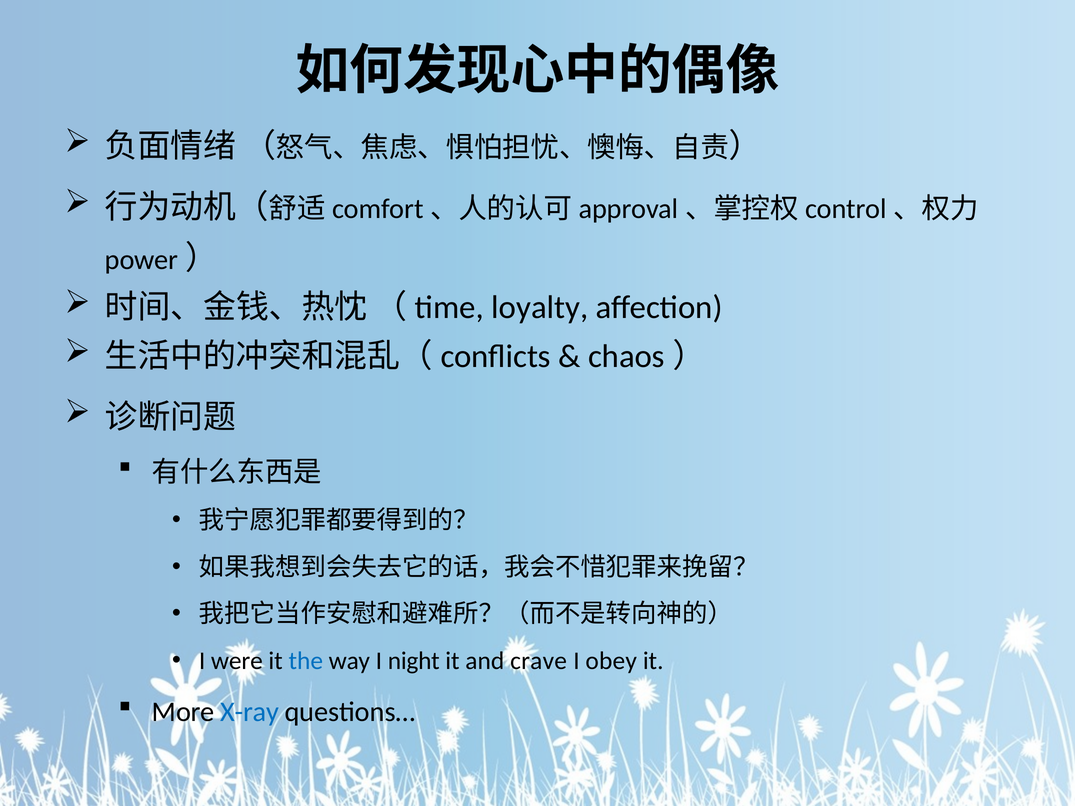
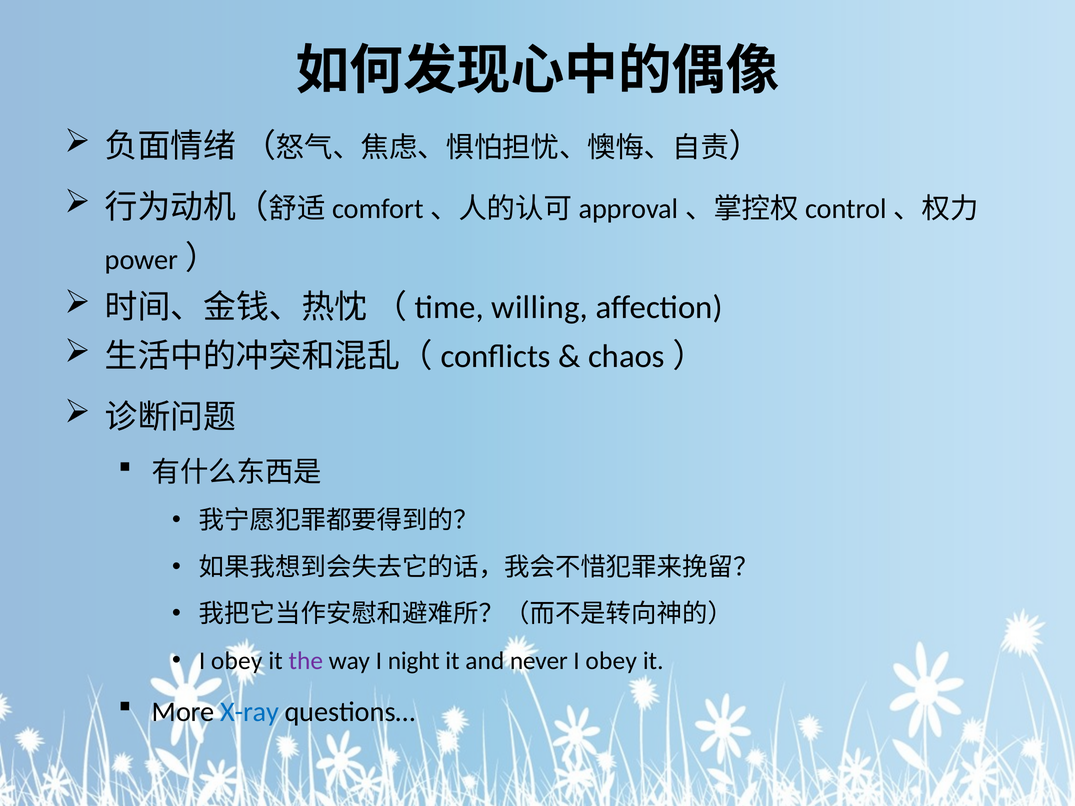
loyalty: loyalty -> willing (540, 308)
were: were -> obey (237, 661)
the colour: blue -> purple (306, 661)
crave: crave -> never (539, 661)
